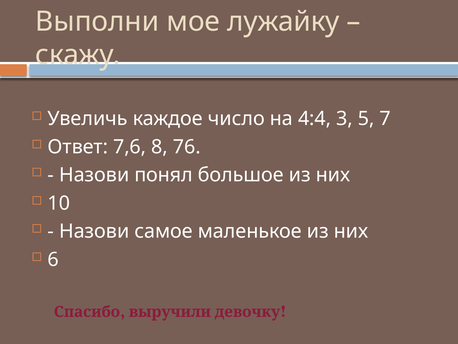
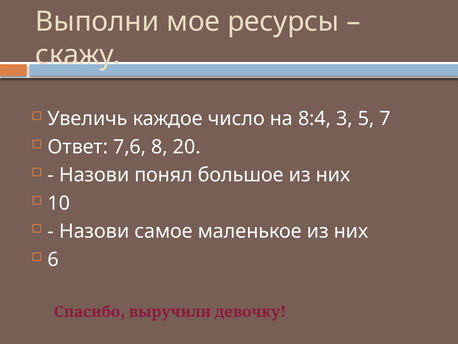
лужайку: лужайку -> ресурсы (283, 21)
4:4: 4:4 -> 8:4 (315, 119)
76: 76 -> 20 (187, 147)
